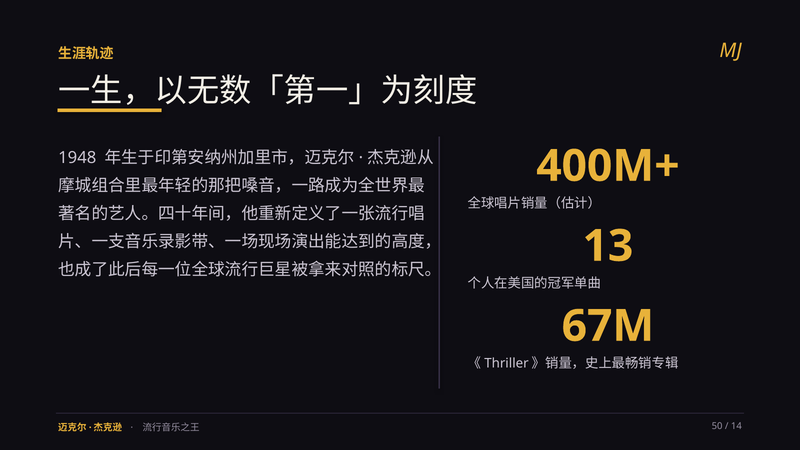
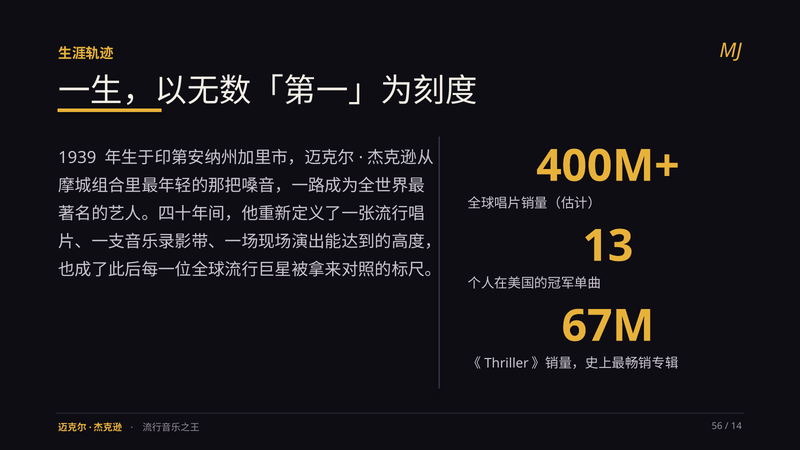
1948: 1948 -> 1939 (77, 158)
50: 50 -> 56 (717, 426)
